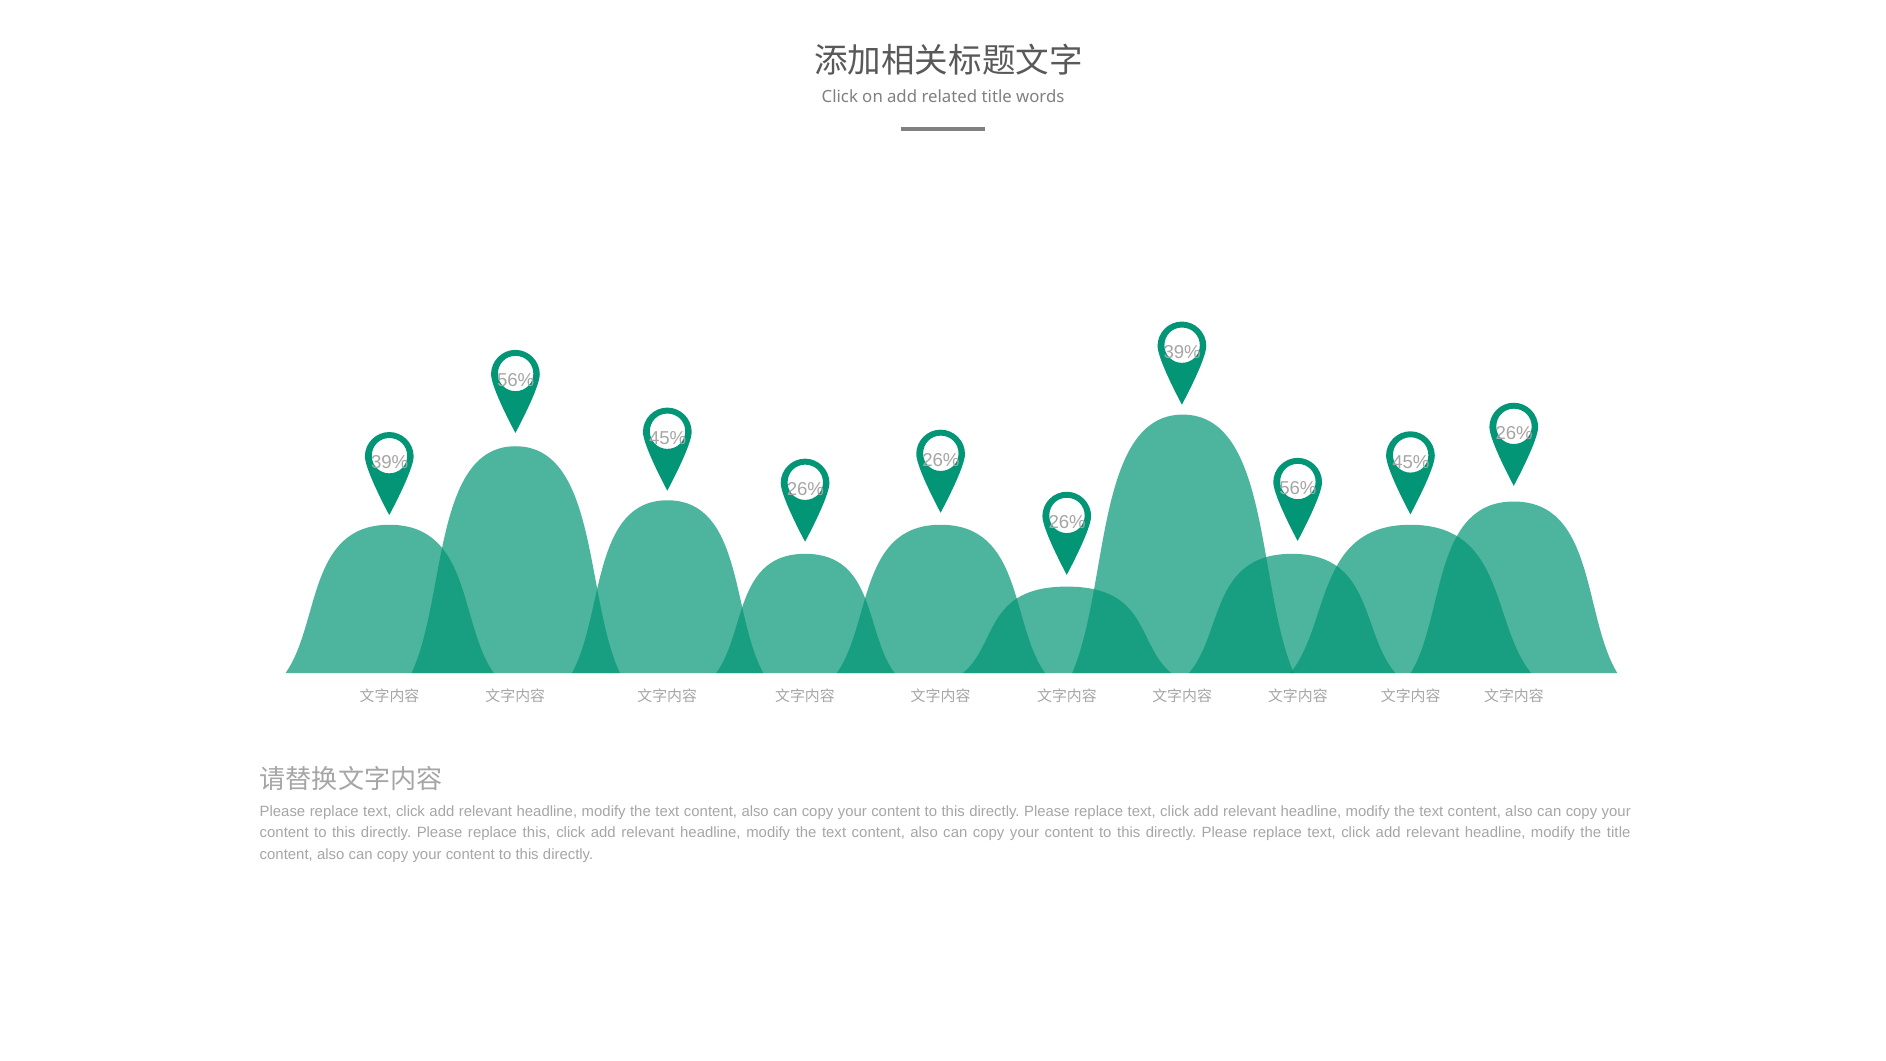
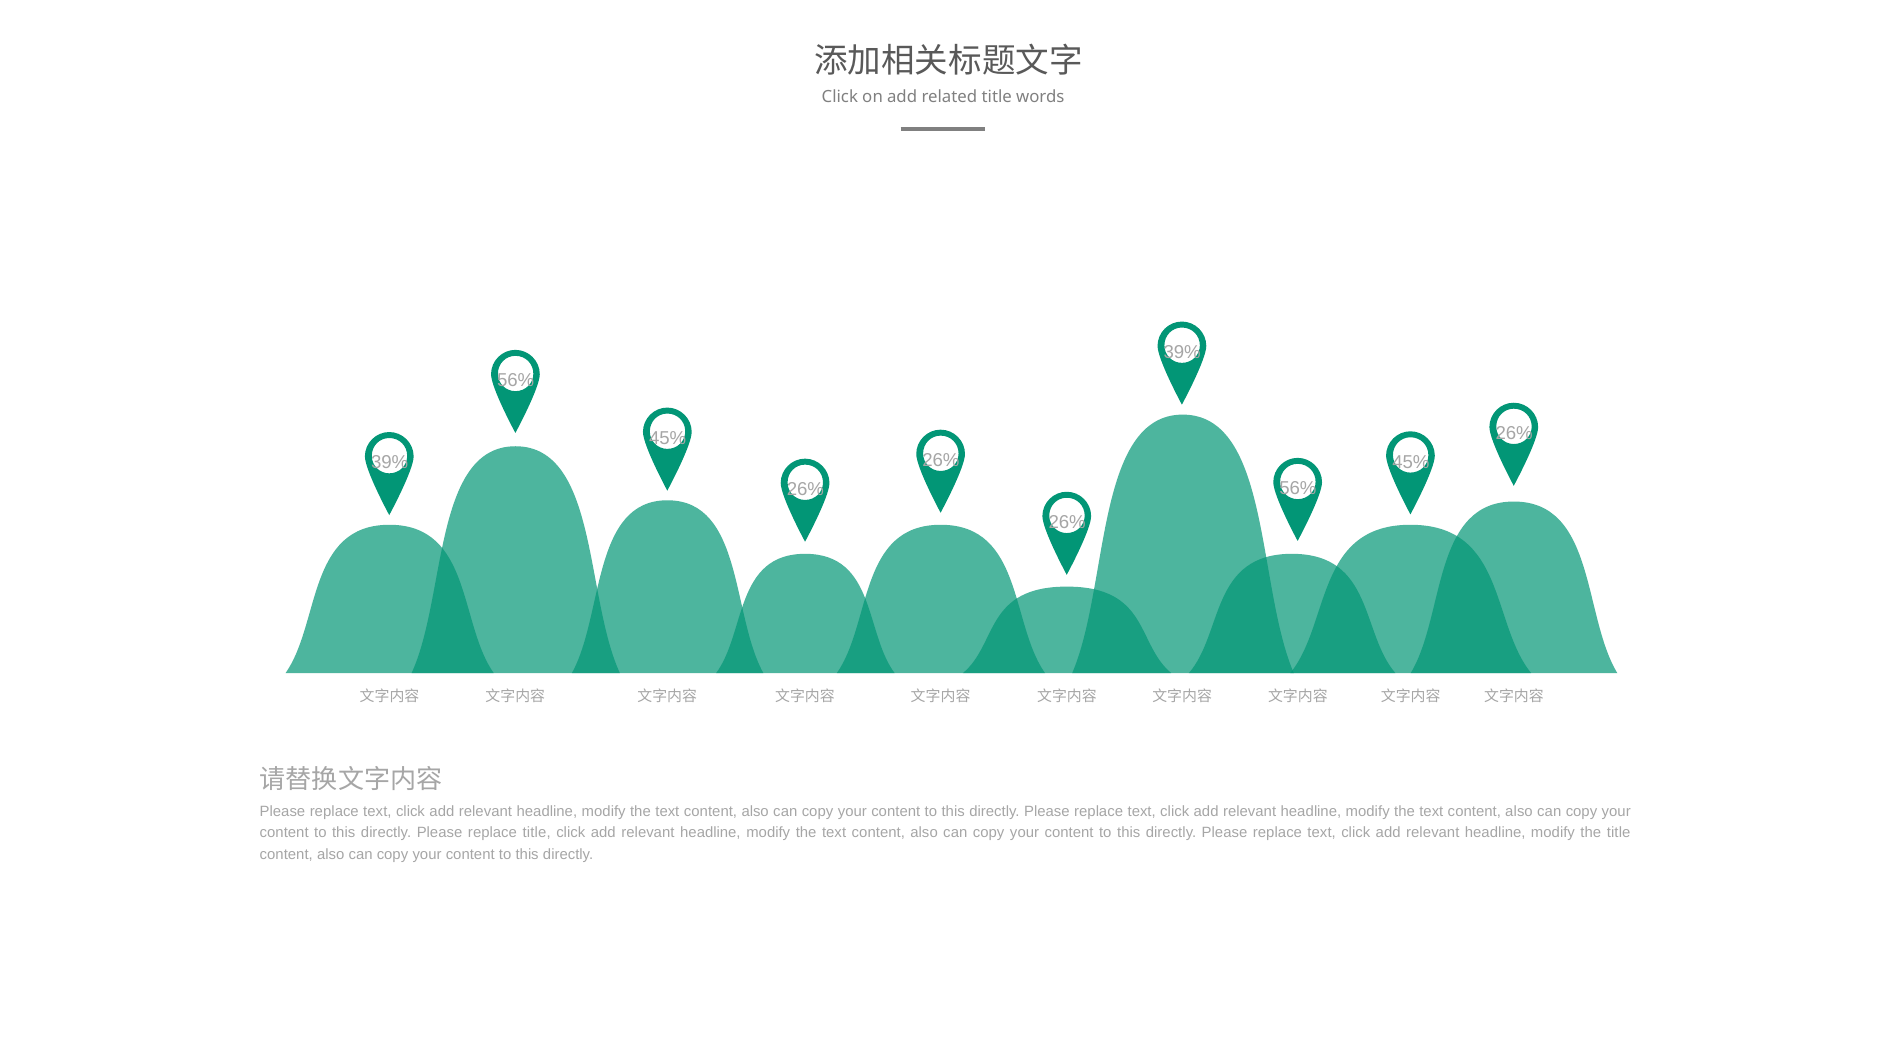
replace this: this -> title (537, 833)
